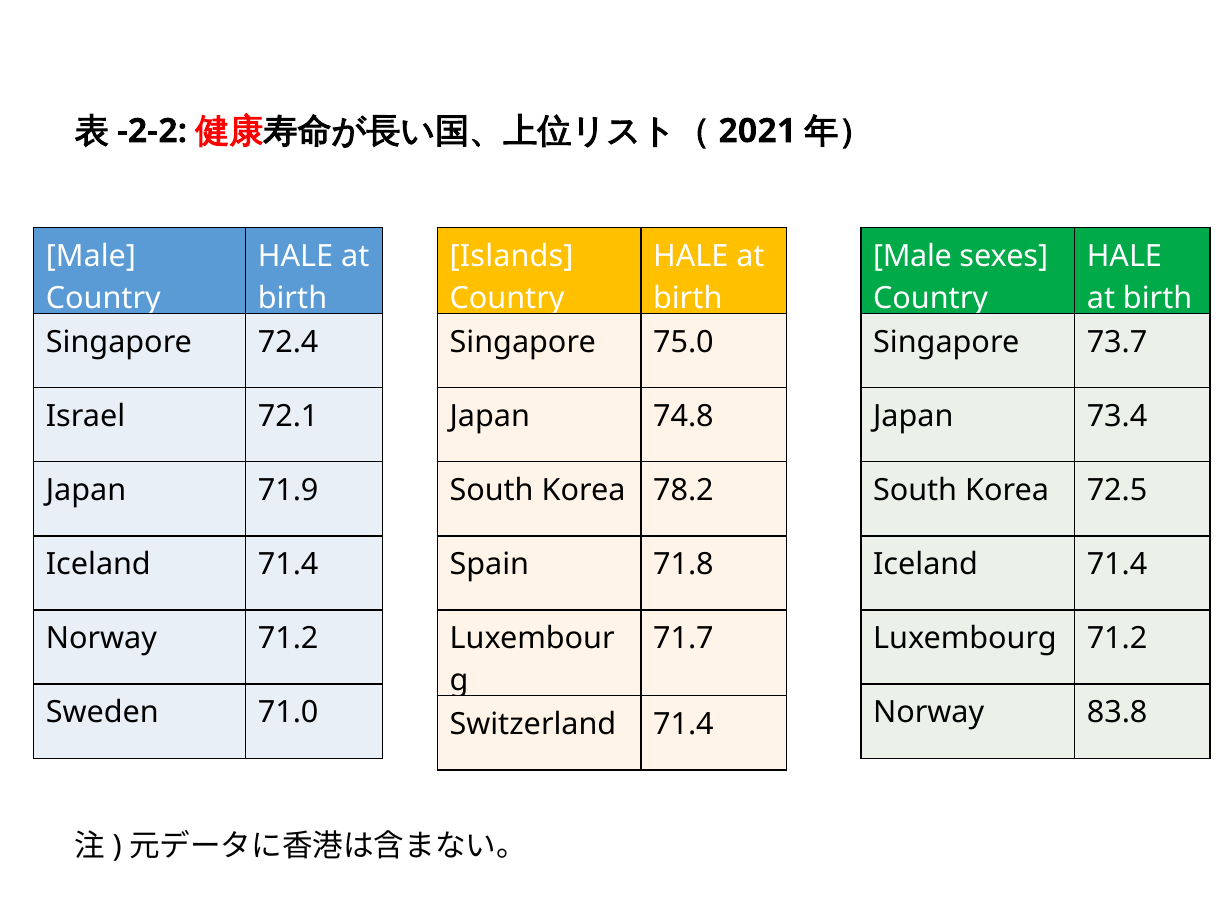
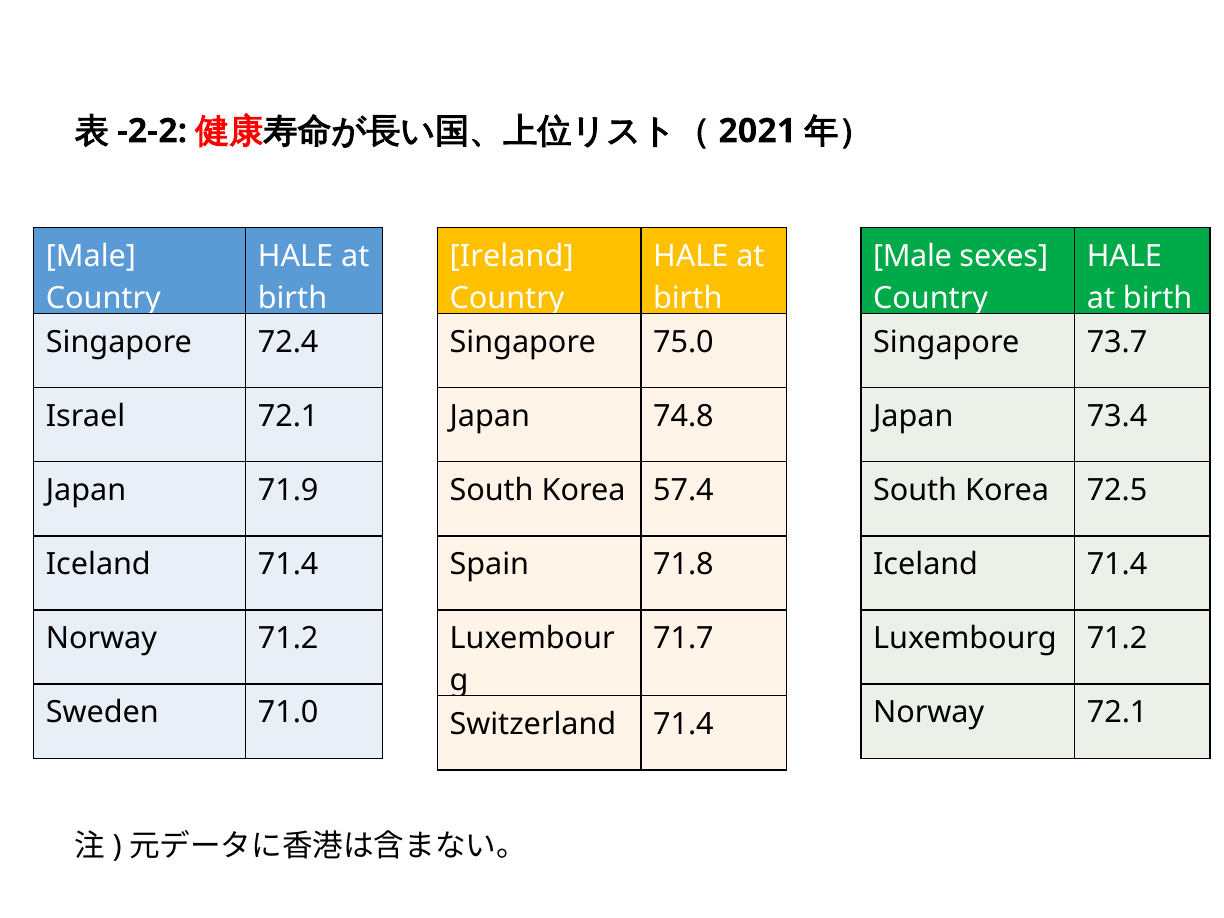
Islands: Islands -> Ireland (512, 256)
78.2: 78.2 -> 57.4 (683, 490)
Norway 83.8: 83.8 -> 72.1 (1117, 713)
